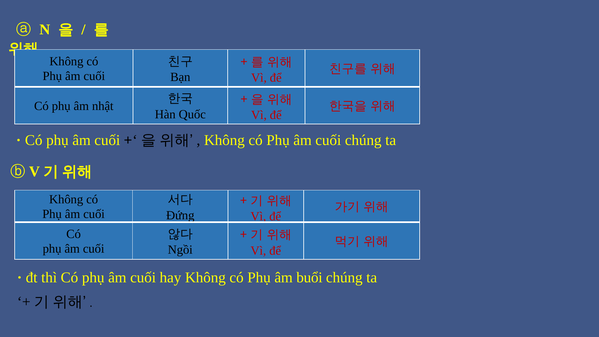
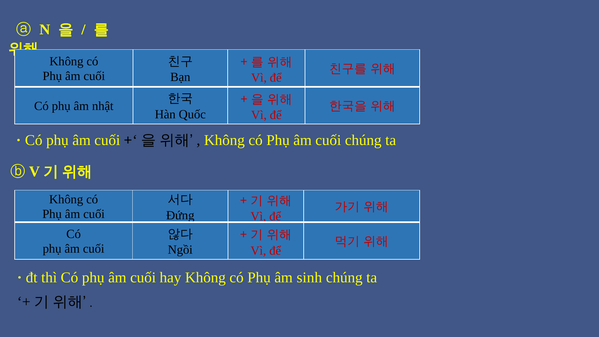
buổi: buổi -> sinh (309, 278)
